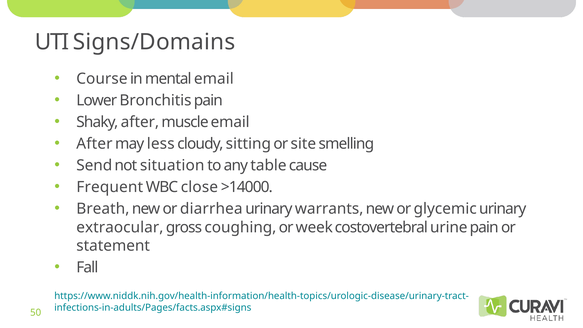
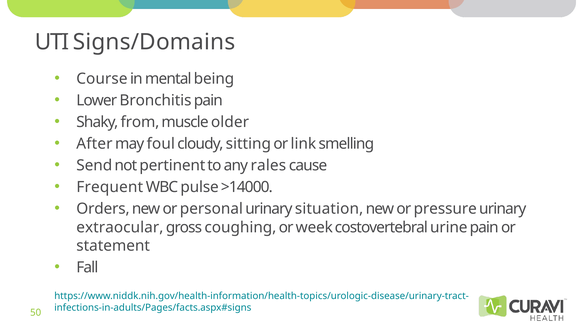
mental email: email -> being (214, 79)
Shaky after: after -> from (140, 122)
muscle email: email -> older (230, 122)
less: less -> foul (161, 144)
site: site -> link (303, 144)
situation: situation -> pertinent (172, 165)
table: table -> rales (268, 165)
close: close -> pulse (200, 187)
Breath: Breath -> Orders (103, 209)
diarrhea: diarrhea -> personal (211, 209)
warrants: warrants -> situation (329, 209)
glycemic: glycemic -> pressure (445, 209)
